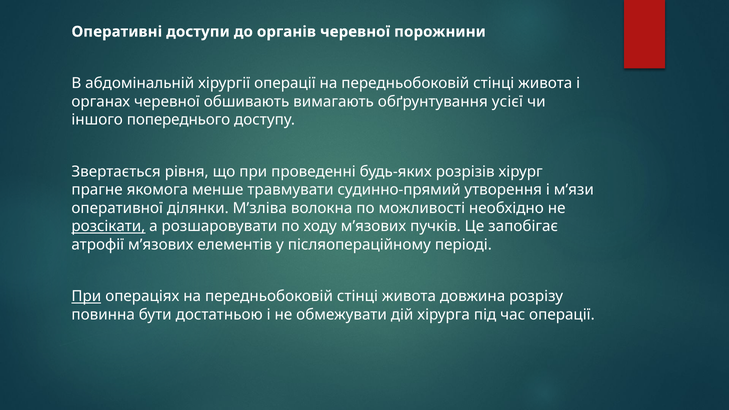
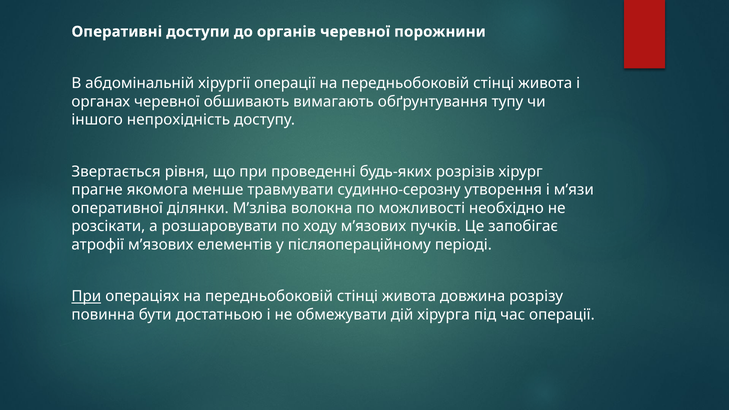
усієї: усієї -> тупу (508, 102)
попереднього: попереднього -> непрохідність (178, 120)
судинно-прямий: судинно-прямий -> судинно-серозну (399, 190)
розсікати underline: present -> none (108, 226)
